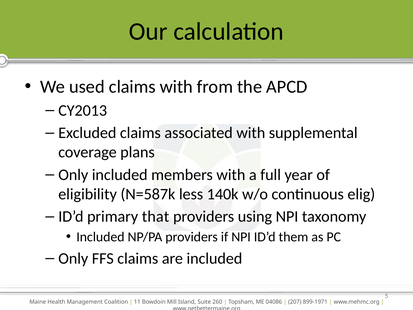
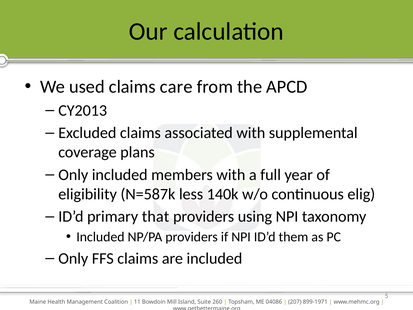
claims with: with -> care (176, 87)
